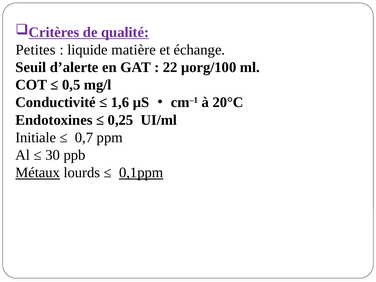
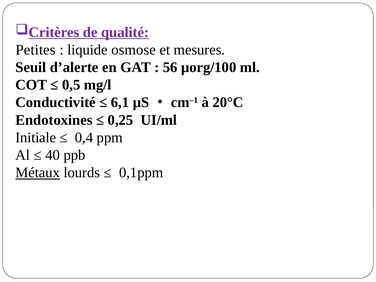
matière: matière -> osmose (134, 50)
échange: échange -> mesures (199, 50)
22: 22 -> 56 (170, 67)
1,6: 1,6 -> 6,1 (120, 102)
0,7: 0,7 -> 0,4 (84, 138)
30: 30 -> 40 (53, 155)
0,1ppm underline: present -> none (141, 173)
